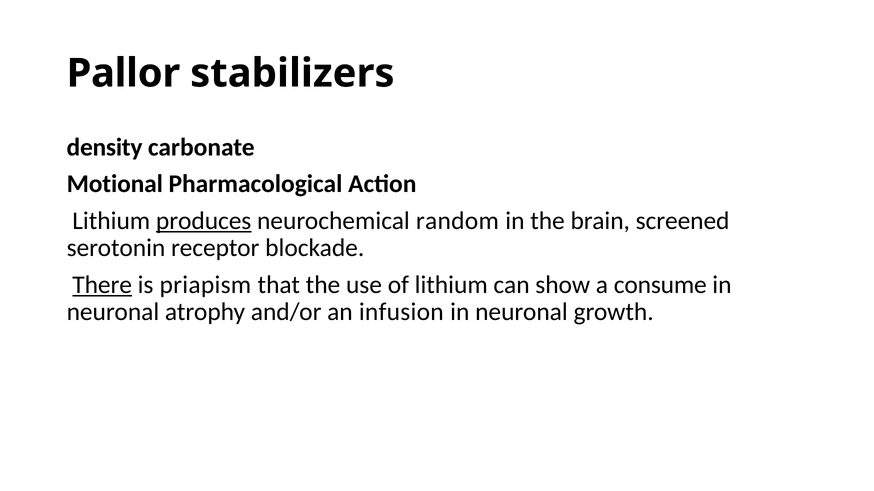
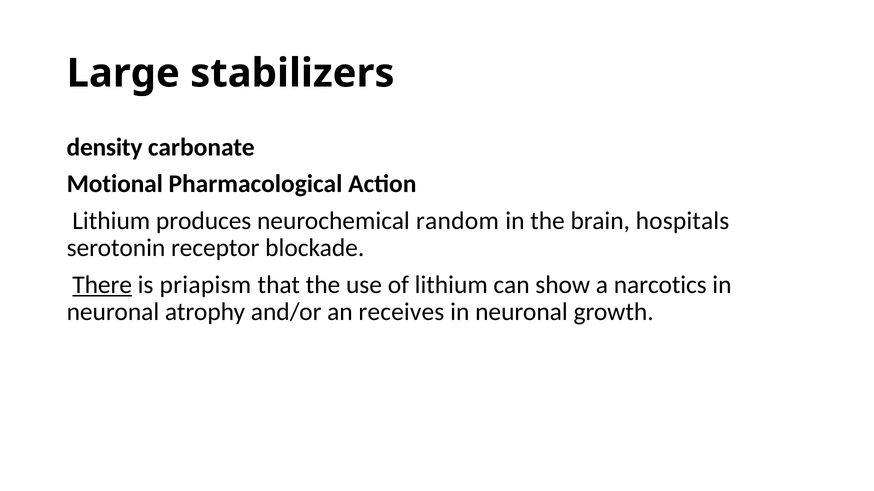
Pallor: Pallor -> Large (123, 73)
produces underline: present -> none (204, 221)
screened: screened -> hospitals (683, 221)
consume: consume -> narcotics (660, 285)
infusion: infusion -> receives (401, 312)
